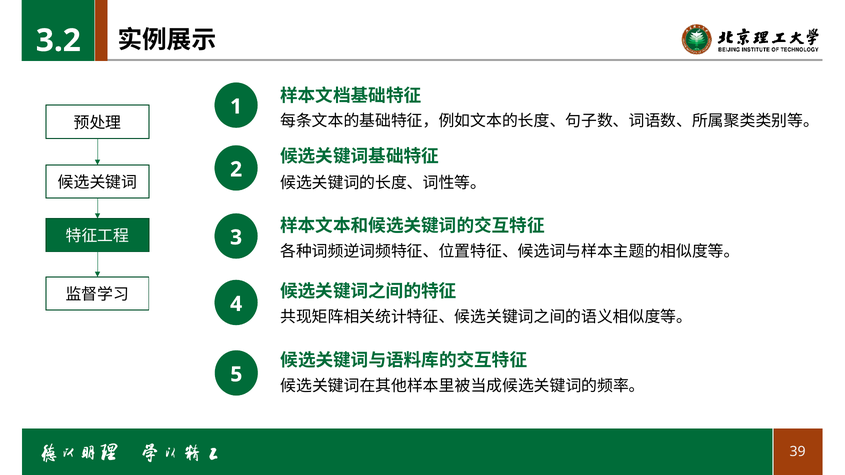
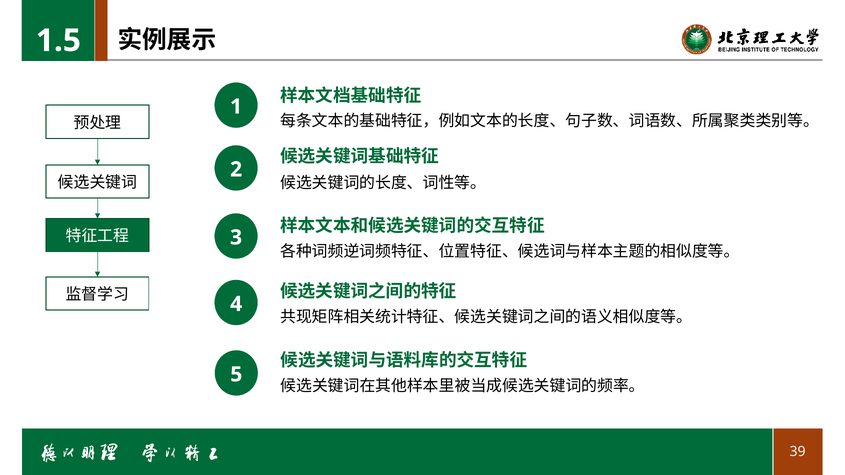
3.2: 3.2 -> 1.5 (58, 41)
